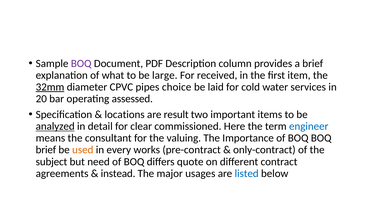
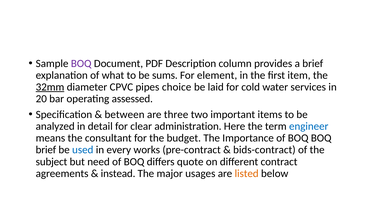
large: large -> sums (165, 75)
received: received -> element (217, 75)
locations: locations -> between (125, 115)
result: result -> three (176, 115)
analyzed underline: present -> none (55, 127)
commissioned: commissioned -> administration (188, 127)
valuing: valuing -> budget (184, 138)
used colour: orange -> blue (83, 150)
only-contract: only-contract -> bids-contract (264, 150)
listed colour: blue -> orange (247, 174)
